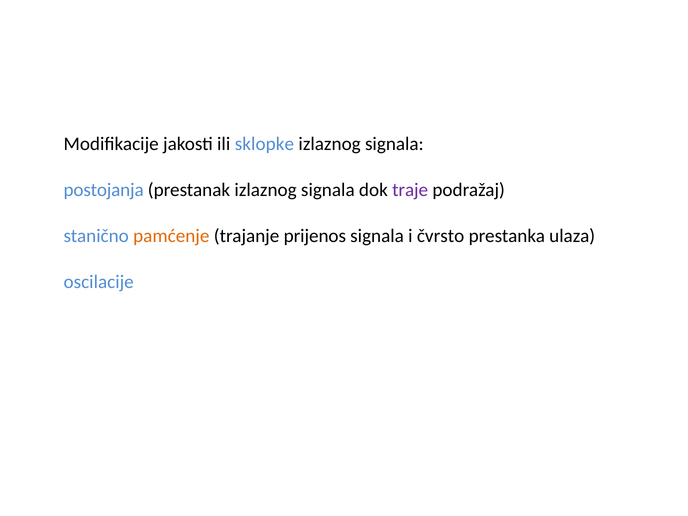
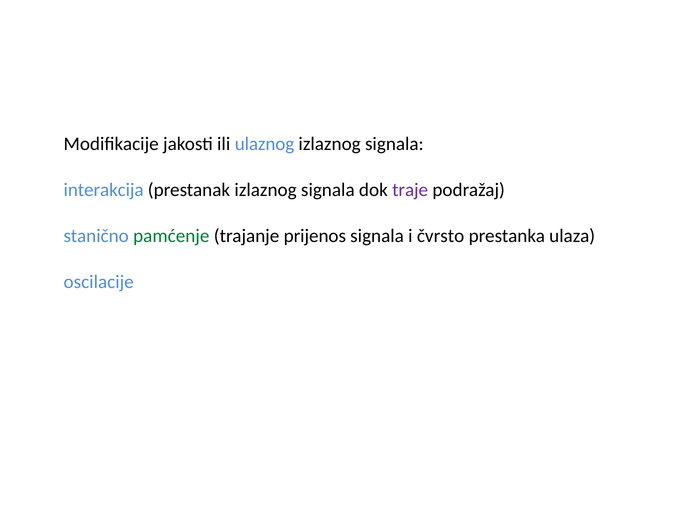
sklopke: sklopke -> ulaznog (265, 144)
postojanja: postojanja -> interakcija (104, 190)
pamćenje colour: orange -> green (171, 236)
